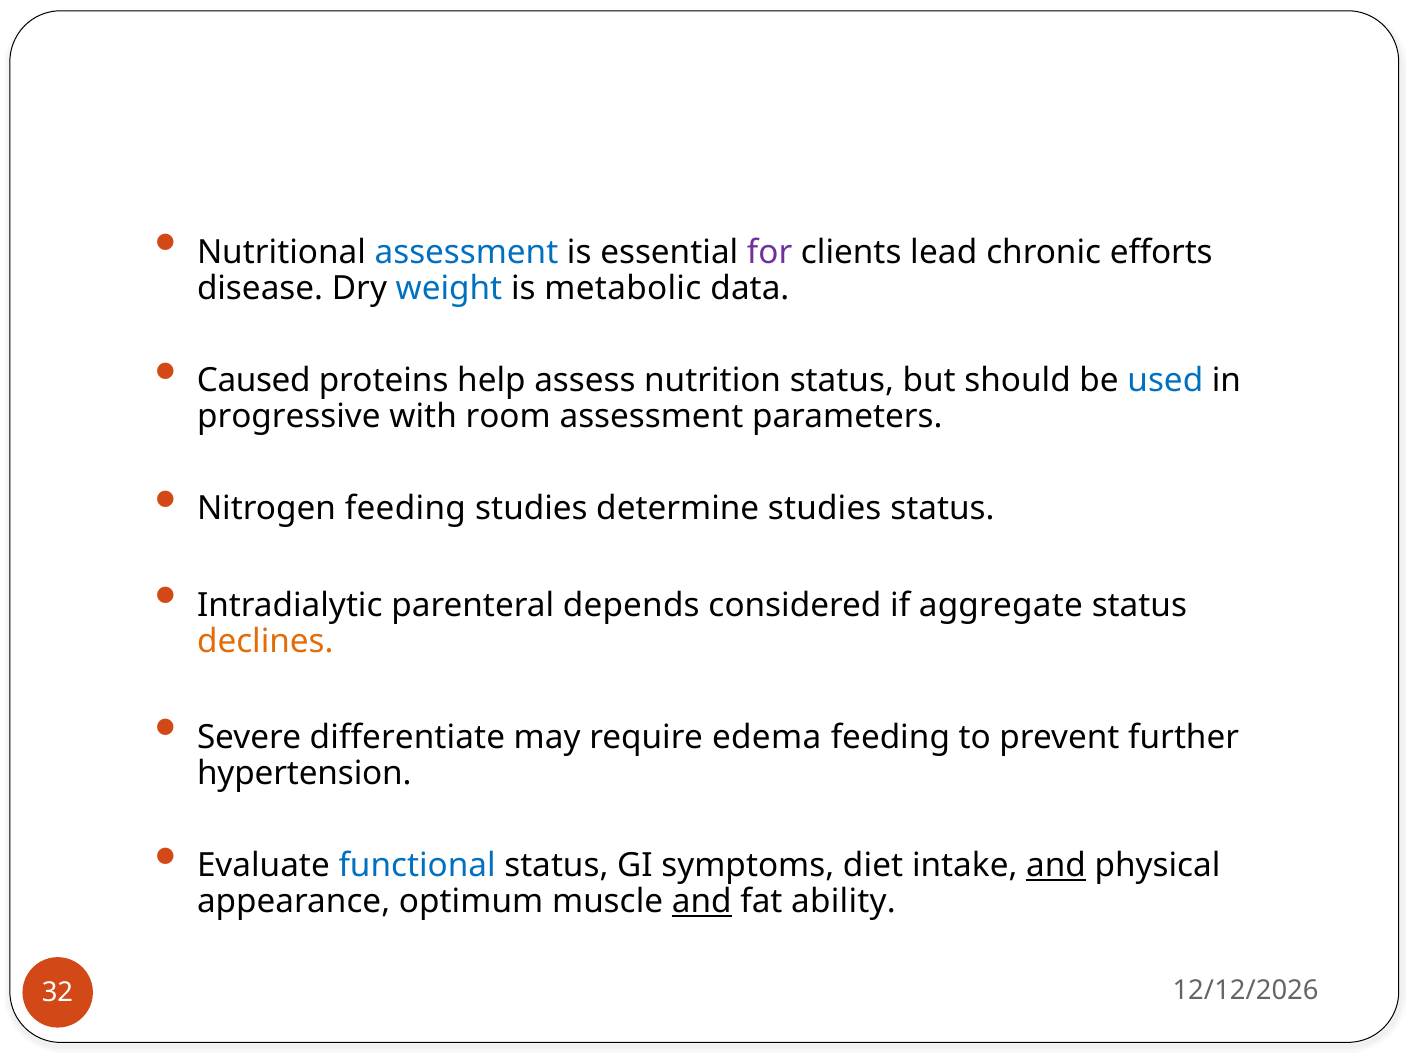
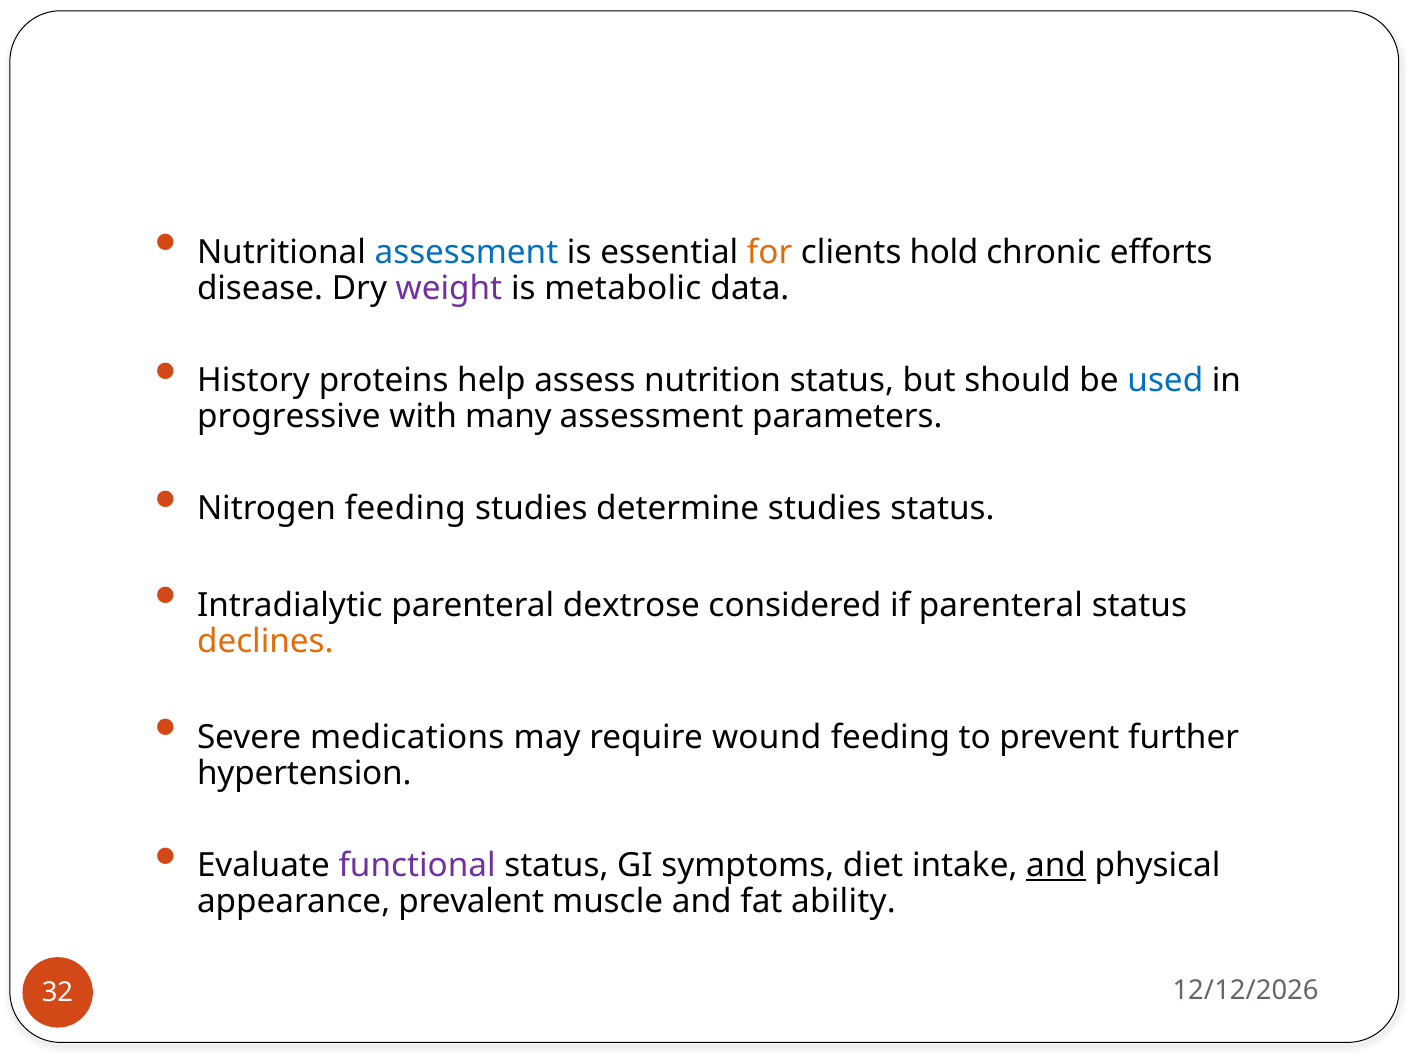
for colour: purple -> orange (770, 252)
lead: lead -> hold (944, 252)
weight colour: blue -> purple (449, 288)
Caused: Caused -> History (253, 381)
room: room -> many (508, 417)
depends: depends -> dextrose (631, 605)
if aggregate: aggregate -> parenteral (1001, 605)
differentiate: differentiate -> medications (407, 737)
edema: edema -> wound (767, 737)
functional colour: blue -> purple (417, 866)
optimum: optimum -> prevalent (471, 902)
and underline: present -> none (702, 902)
